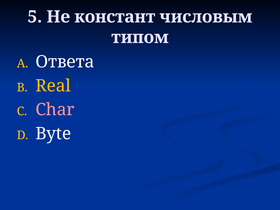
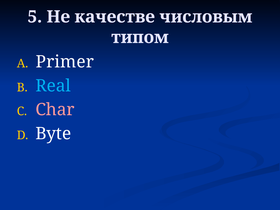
констант: констант -> качестве (115, 17)
Ответа: Ответа -> Primer (65, 62)
Real colour: yellow -> light blue (53, 86)
